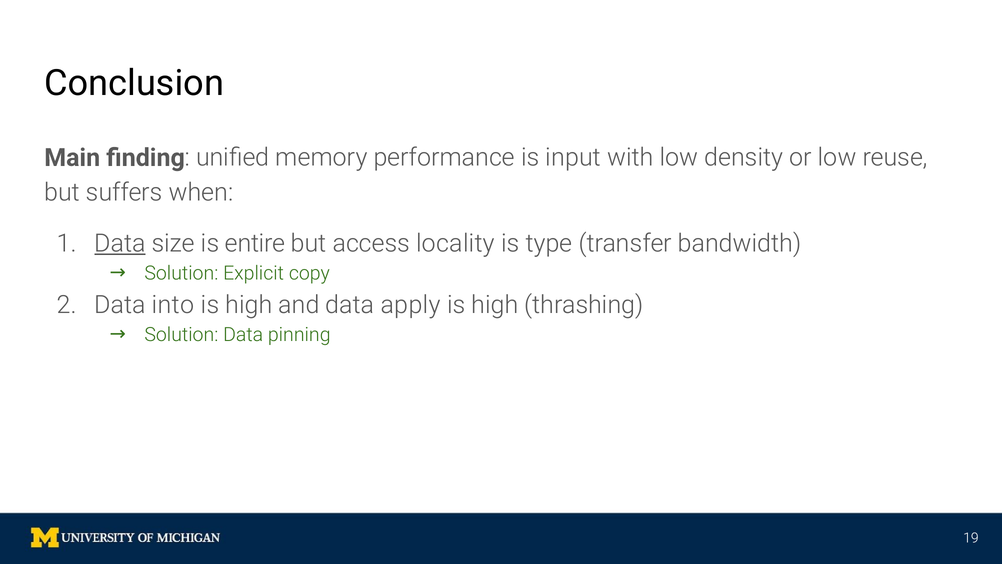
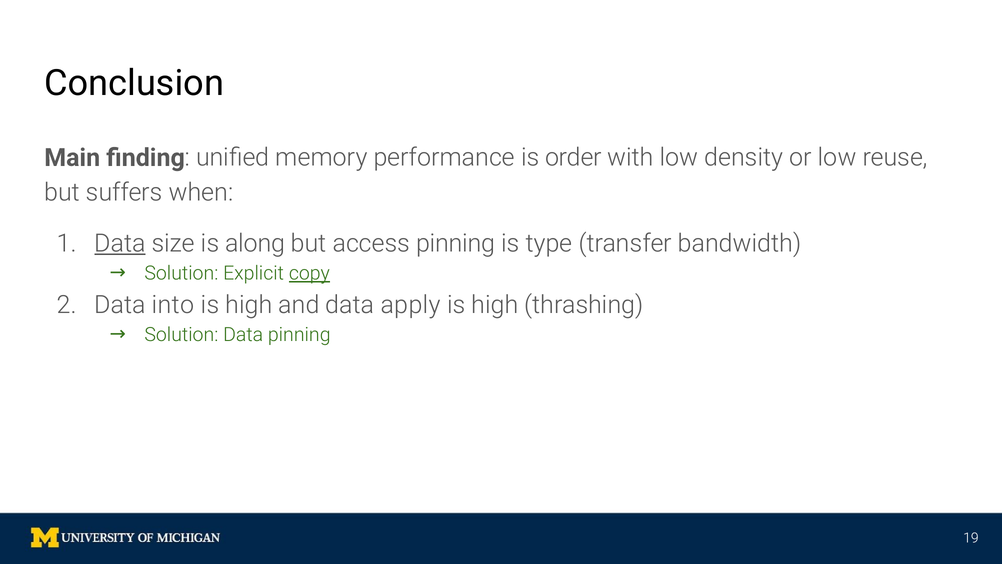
input: input -> order (573, 158)
entire: entire -> along (255, 243)
access locality: locality -> pinning (456, 243)
copy underline: none -> present (309, 273)
